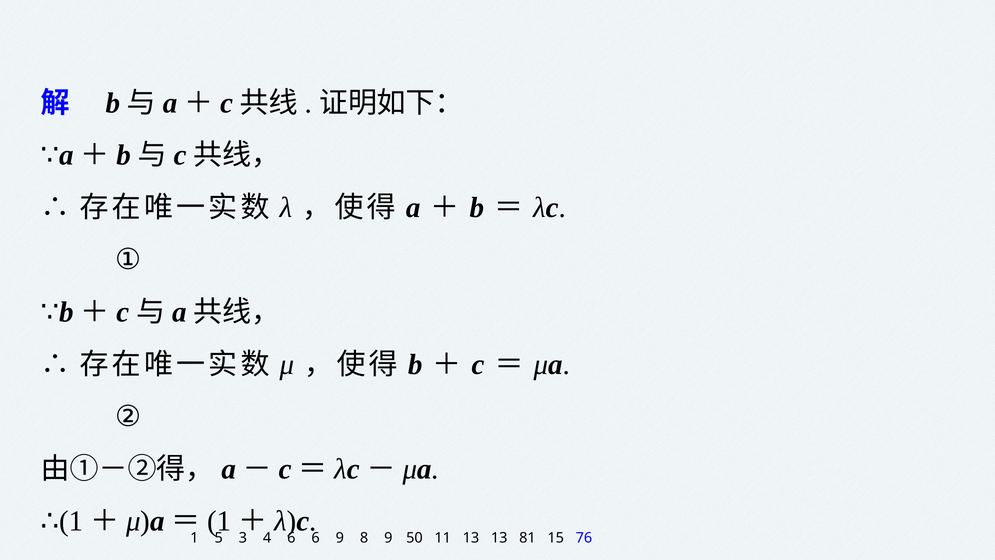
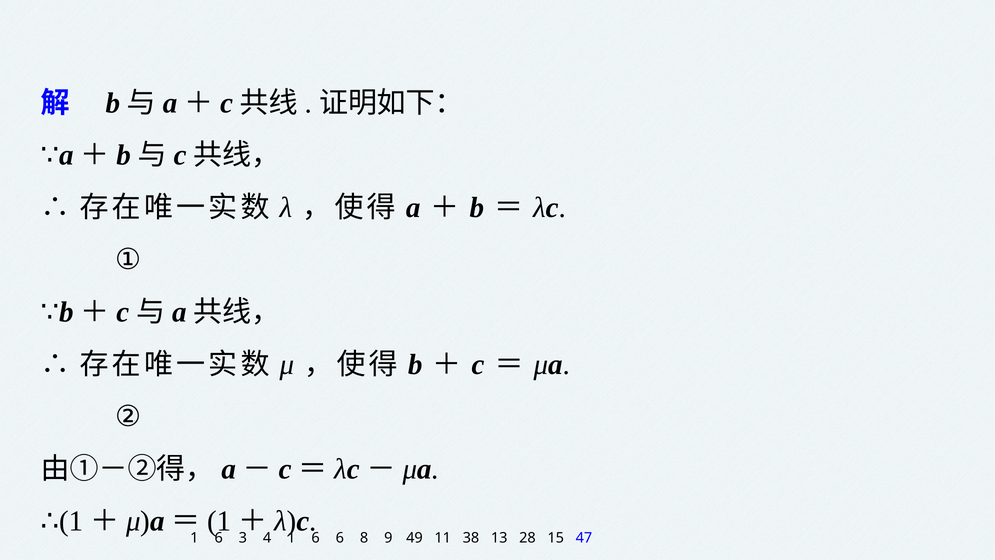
5: 5 -> 6 (219, 538)
4 6: 6 -> 1 (291, 538)
6 9: 9 -> 6 (340, 538)
50: 50 -> 49 (415, 538)
11 13: 13 -> 38 (471, 538)
81: 81 -> 28 (527, 538)
76: 76 -> 47 (584, 538)
